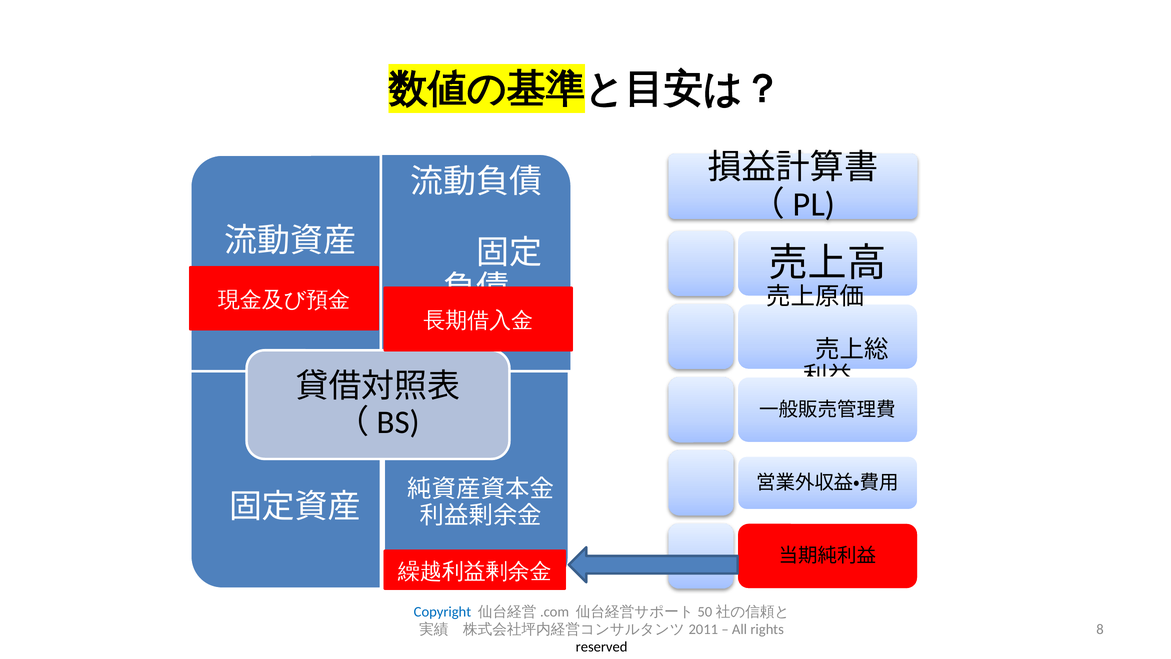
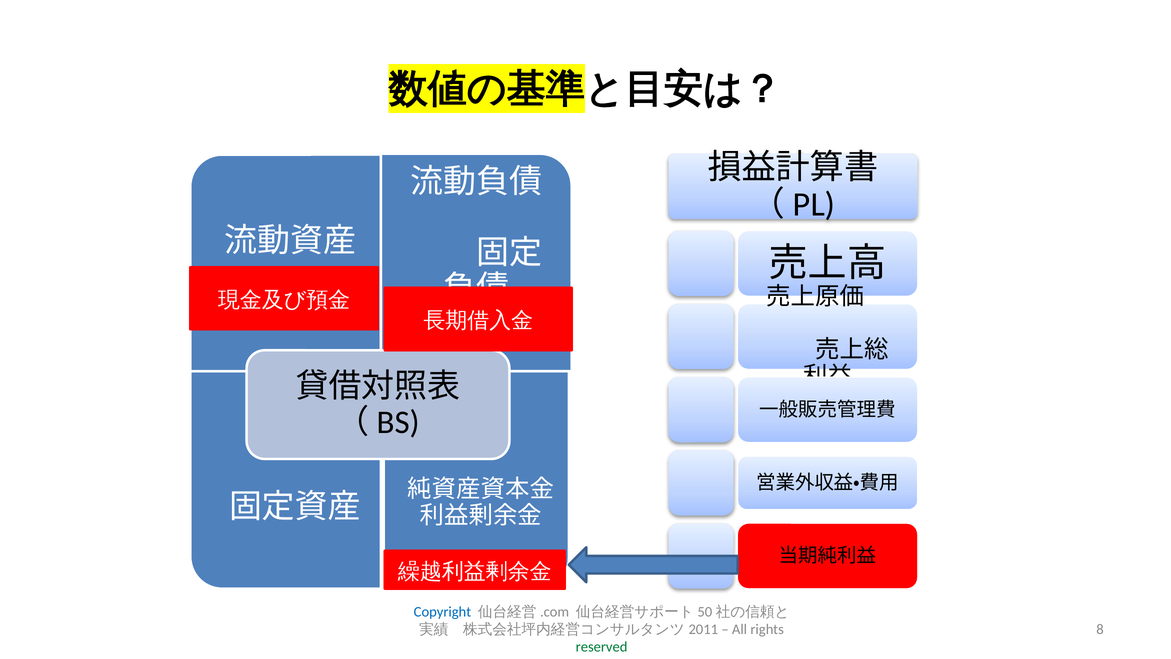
reserved colour: black -> green (602, 647)
